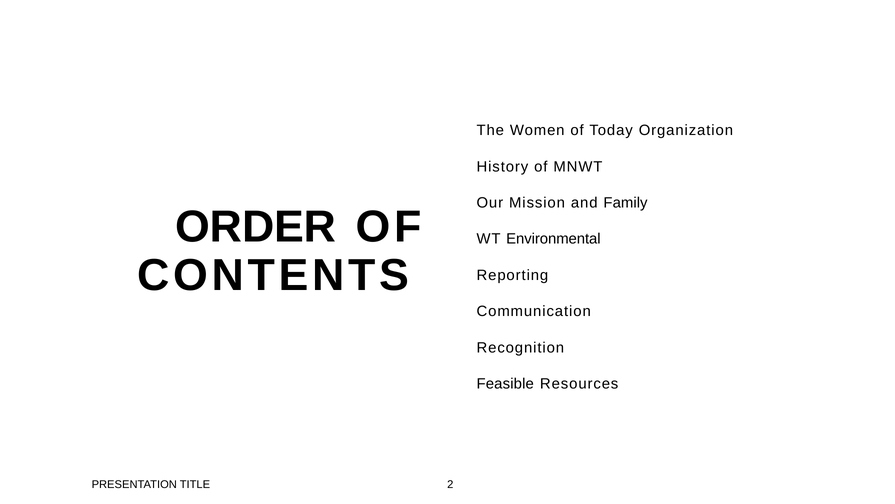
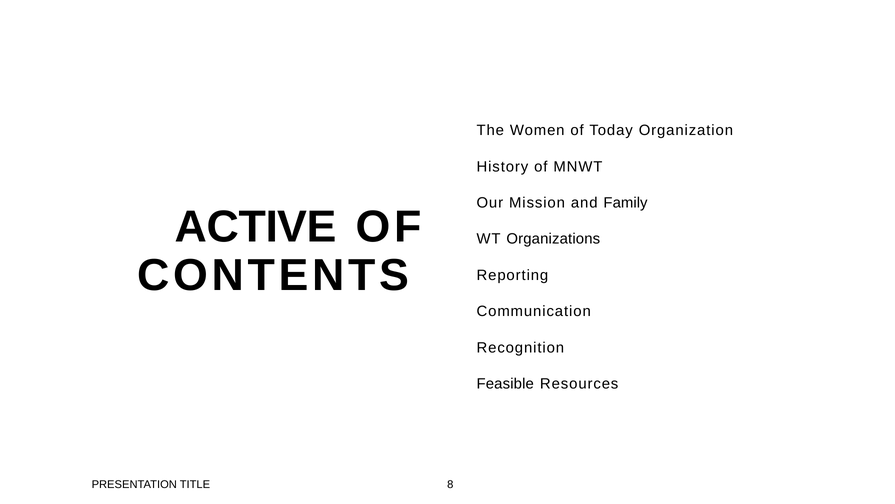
ORDER: ORDER -> ACTIVE (256, 227)
Environmental: Environmental -> Organizations (553, 239)
2: 2 -> 8 (450, 484)
